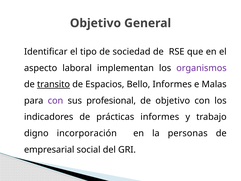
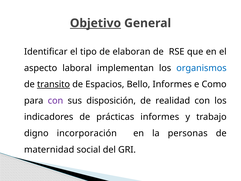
Objetivo underline: none -> present (95, 23)
sociedad: sociedad -> elaboran (132, 52)
organismos colour: purple -> blue (201, 68)
Malas: Malas -> Como (214, 84)
profesional: profesional -> disposición (111, 101)
de objetivo: objetivo -> realidad (173, 101)
empresarial: empresarial -> maternidad (49, 149)
